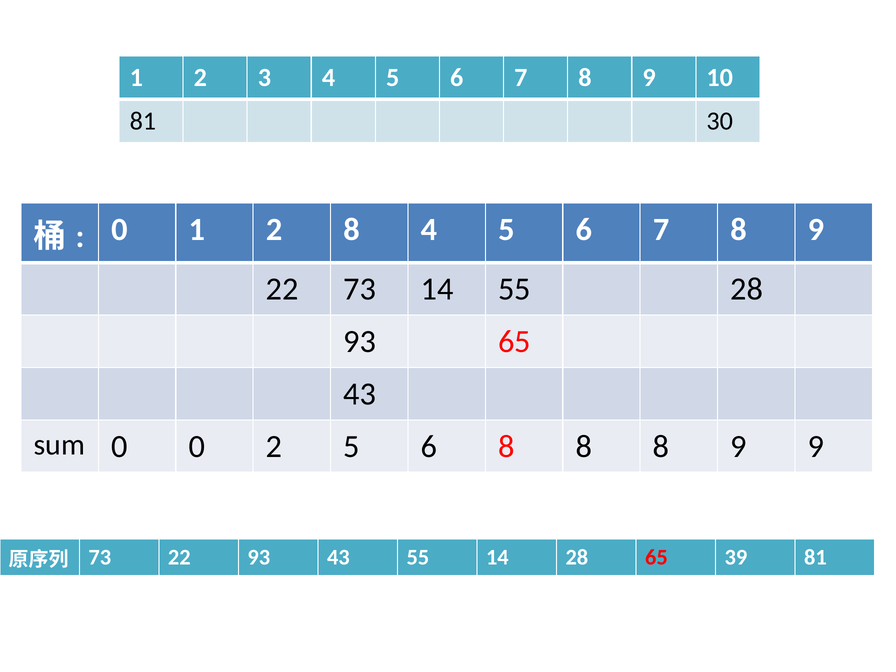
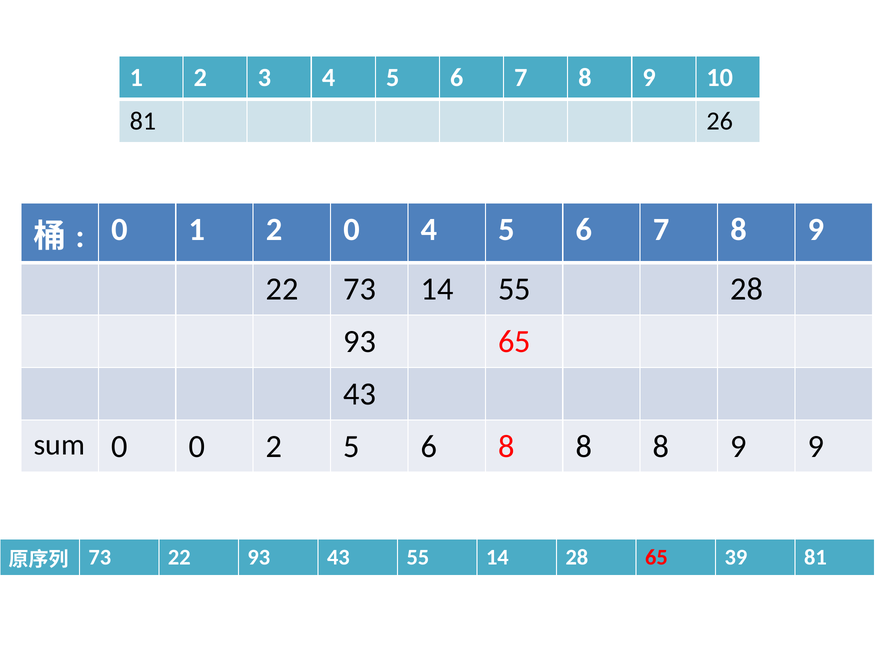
30: 30 -> 26 (720, 121)
2 8: 8 -> 0 (352, 230)
